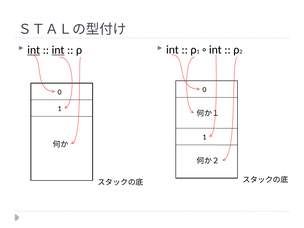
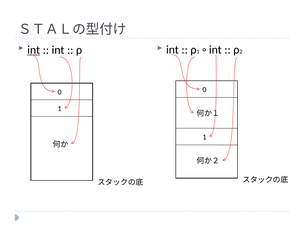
int underline: present -> none (58, 50)
